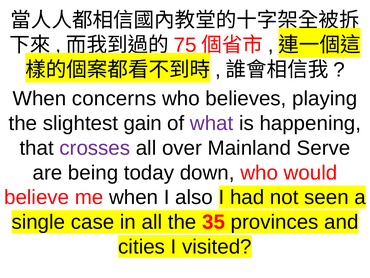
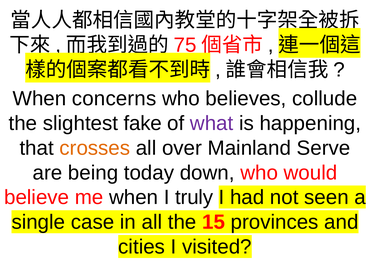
playing: playing -> collude (325, 98)
gain: gain -> fake (143, 123)
crosses colour: purple -> orange (95, 148)
also: also -> truly (194, 197)
35: 35 -> 15 (214, 222)
